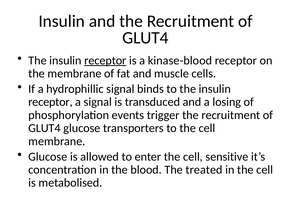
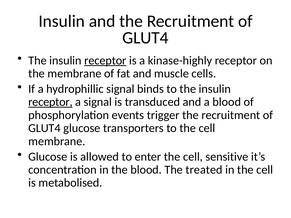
kinase-blood: kinase-blood -> kinase-highly (180, 61)
receptor underline: none -> present (50, 102)
a losing: losing -> blood (227, 102)
